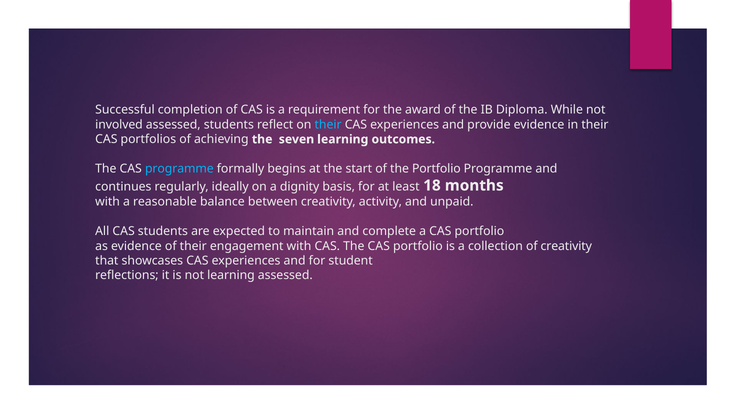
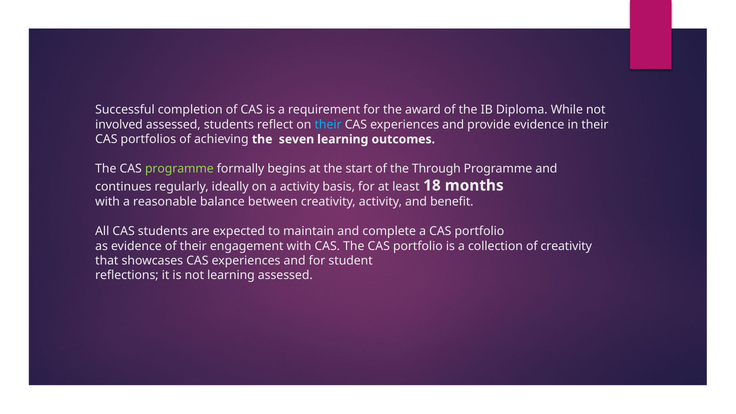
programme colour: light blue -> light green (179, 169)
the Portfolio: Portfolio -> Through (436, 169)
a dignity: dignity -> activity (300, 187)
unpaid: unpaid -> benefit (452, 202)
